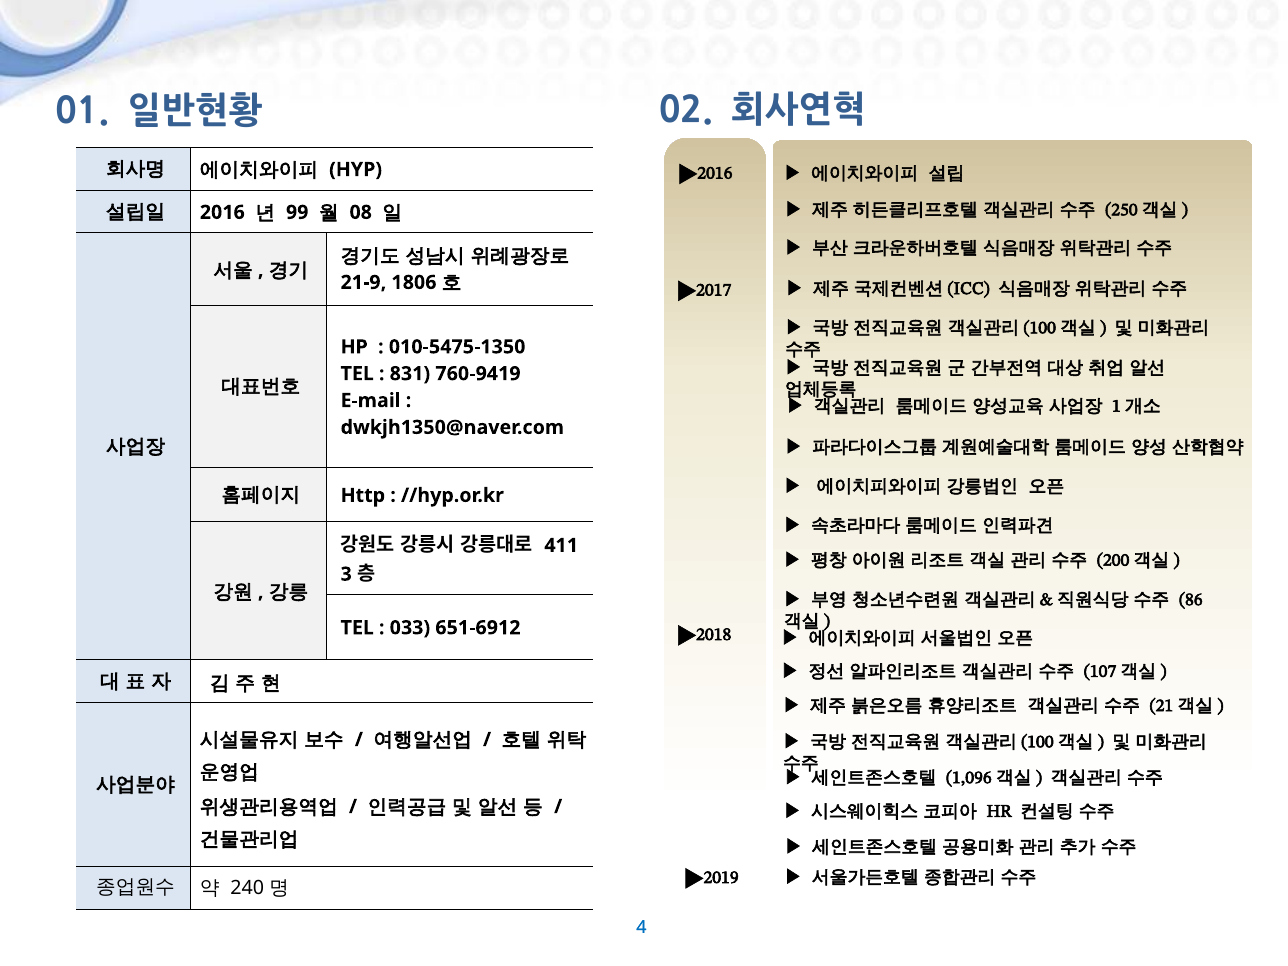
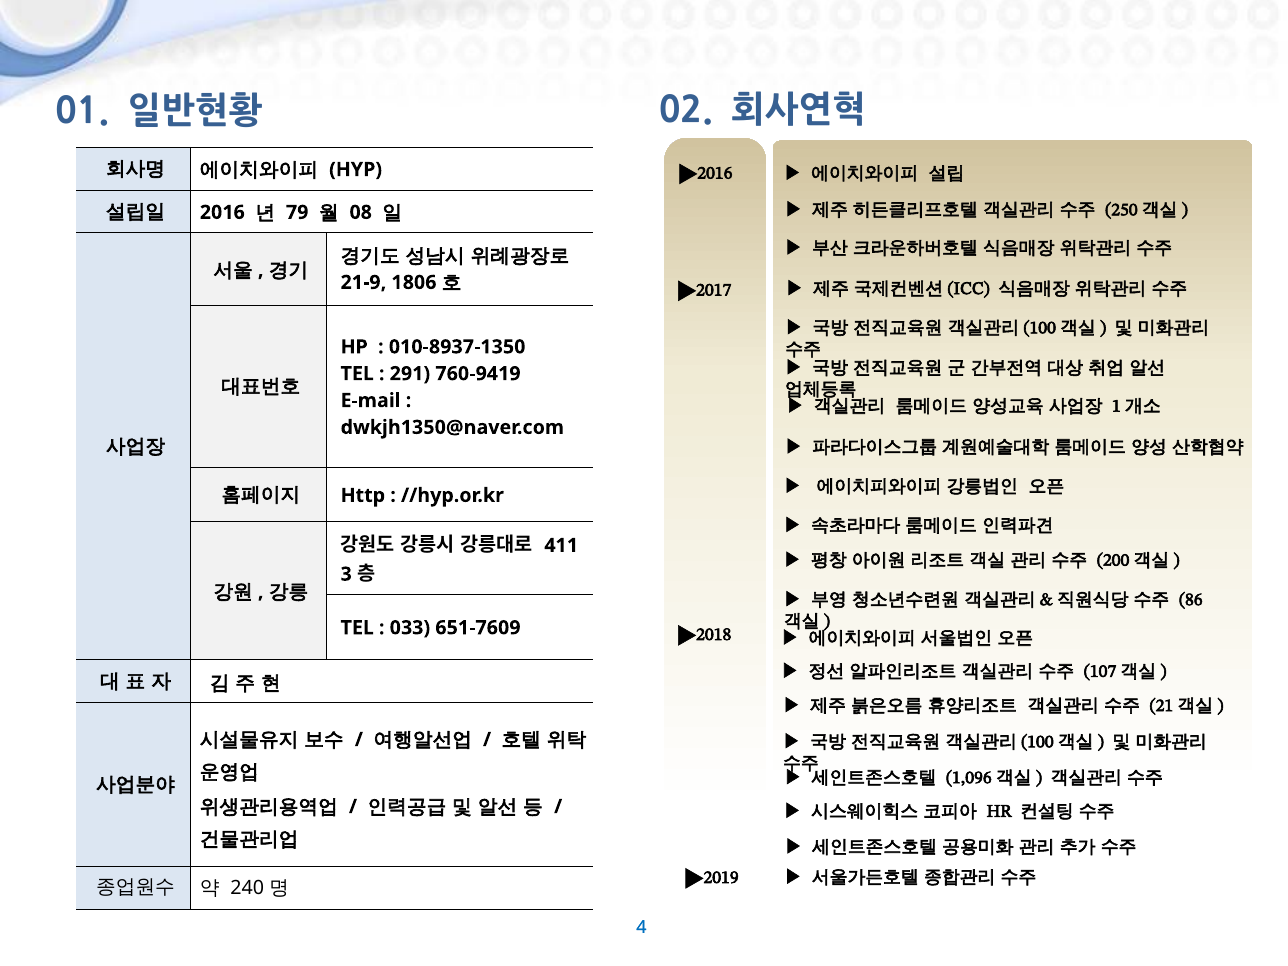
99: 99 -> 79 (297, 212)
010-5475-1350: 010-5475-1350 -> 010-8937-1350 (457, 347)
831: 831 -> 291 (410, 374)
651-6912: 651-6912 -> 651-7609 (478, 628)
